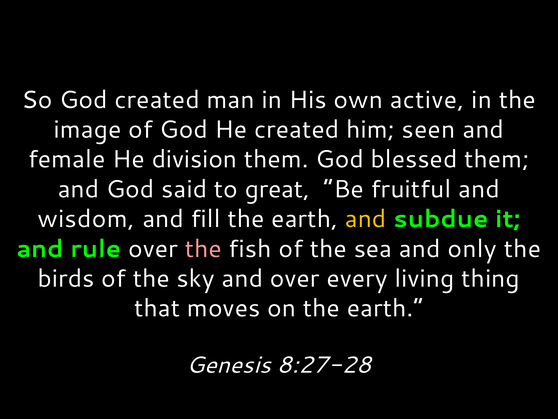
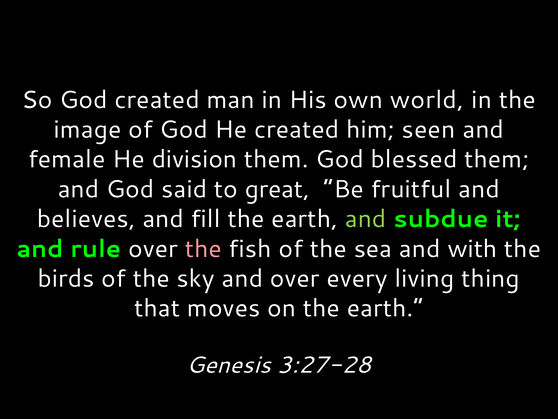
active: active -> world (427, 100)
wisdom: wisdom -> believes (86, 219)
and colour: yellow -> light green (366, 219)
only: only -> with (472, 249)
8:27-28: 8:27-28 -> 3:27-28 (324, 365)
